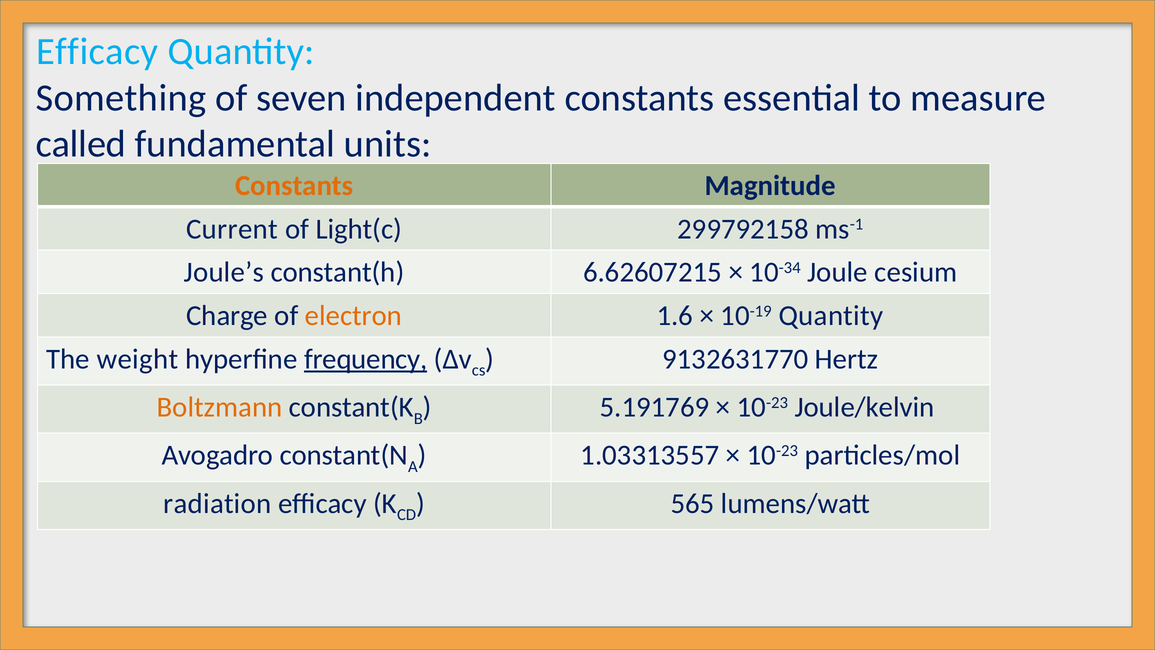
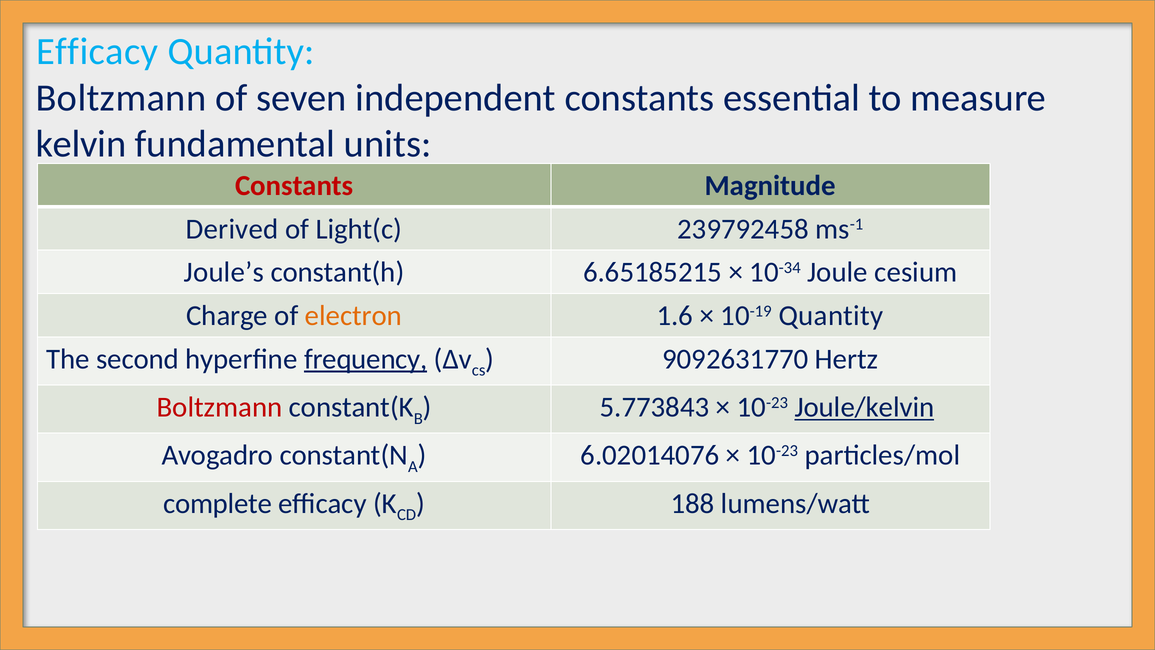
Something: Something -> Boltzmann (121, 98)
called: called -> kelvin (81, 144)
Constants colour: orange -> red (294, 186)
Current: Current -> Derived (232, 229)
299792158: 299792158 -> 239792458 (743, 229)
6.62607215: 6.62607215 -> 6.65185215 (653, 272)
weight: weight -> second (138, 359)
9132631770: 9132631770 -> 9092631770 (735, 359)
Boltzmann colour: orange -> red (220, 407)
5.191769: 5.191769 -> 5.773843 (655, 407)
Joule/kelvin underline: none -> present (865, 407)
1.03313557: 1.03313557 -> 6.02014076 (650, 455)
radiation: radiation -> complete (218, 503)
565: 565 -> 188 (693, 503)
